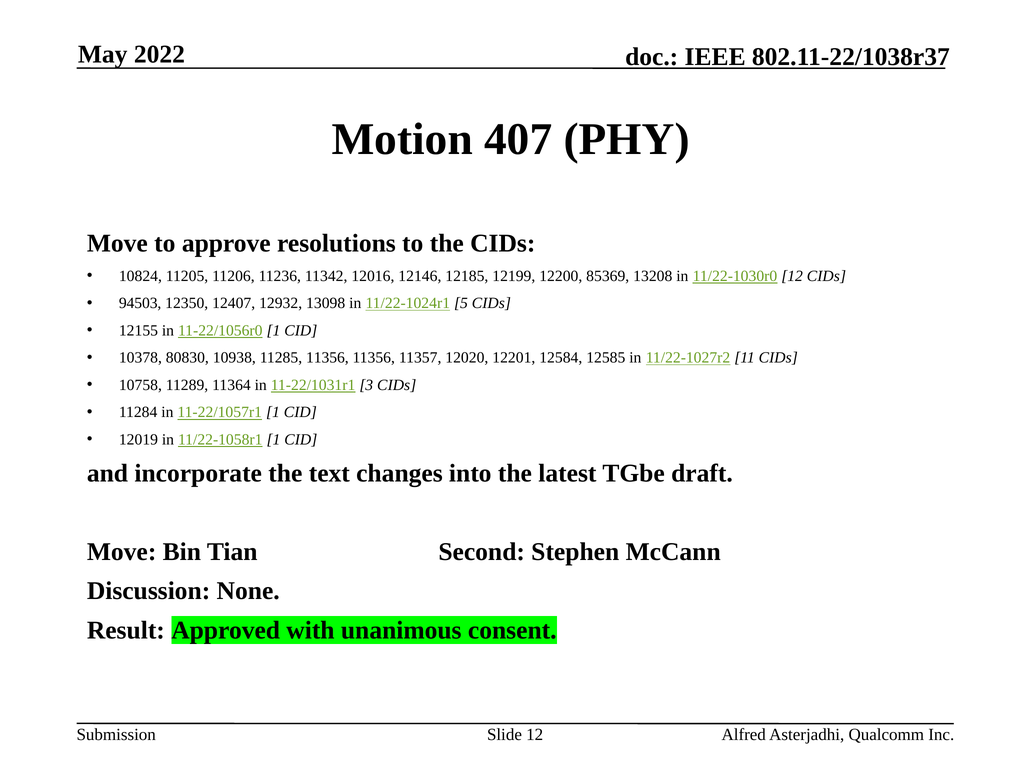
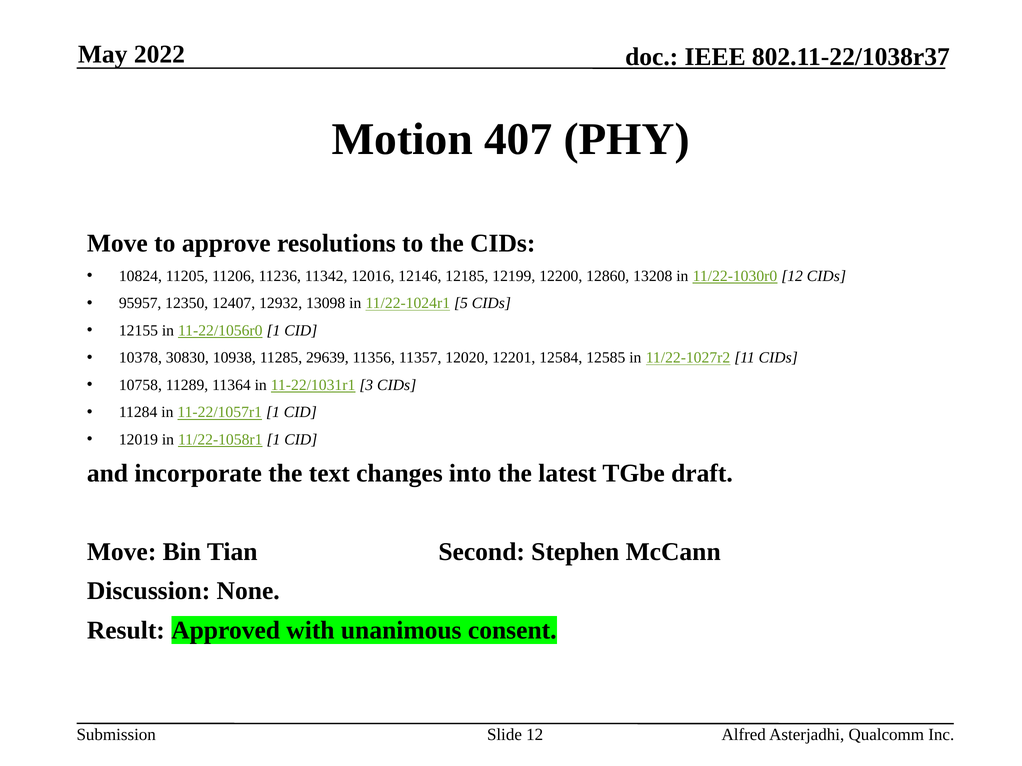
85369: 85369 -> 12860 (608, 276)
94503: 94503 -> 95957 (140, 304)
80830: 80830 -> 30830 (187, 358)
11285 11356: 11356 -> 29639 (327, 358)
